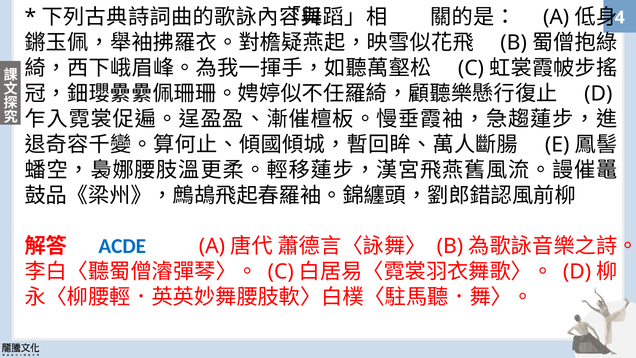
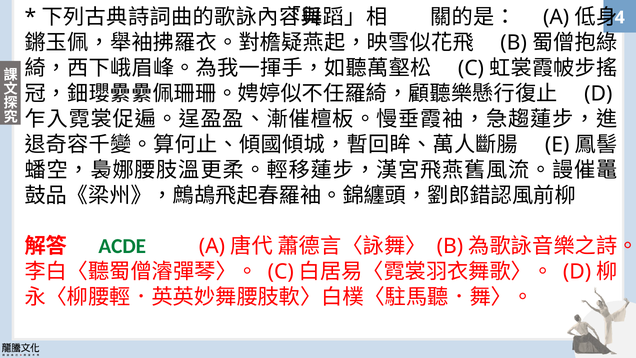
ACDE colour: blue -> green (122, 246)
